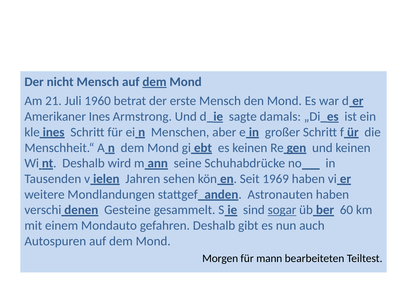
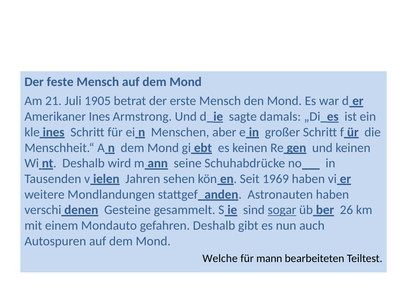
nicht: nicht -> feste (60, 82)
dem underline: present -> none (154, 82)
1960: 1960 -> 1905 (98, 101)
60: 60 -> 26 (346, 210)
Morgen: Morgen -> Welche (220, 259)
